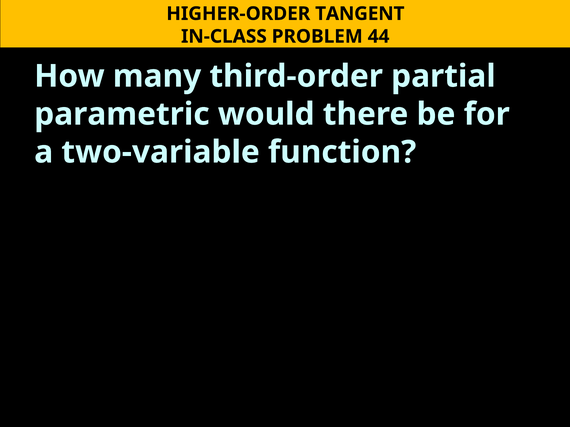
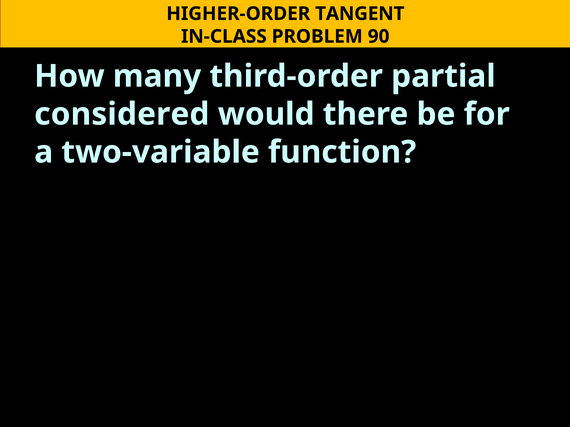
44: 44 -> 90 (379, 36)
parametric: parametric -> considered (122, 114)
